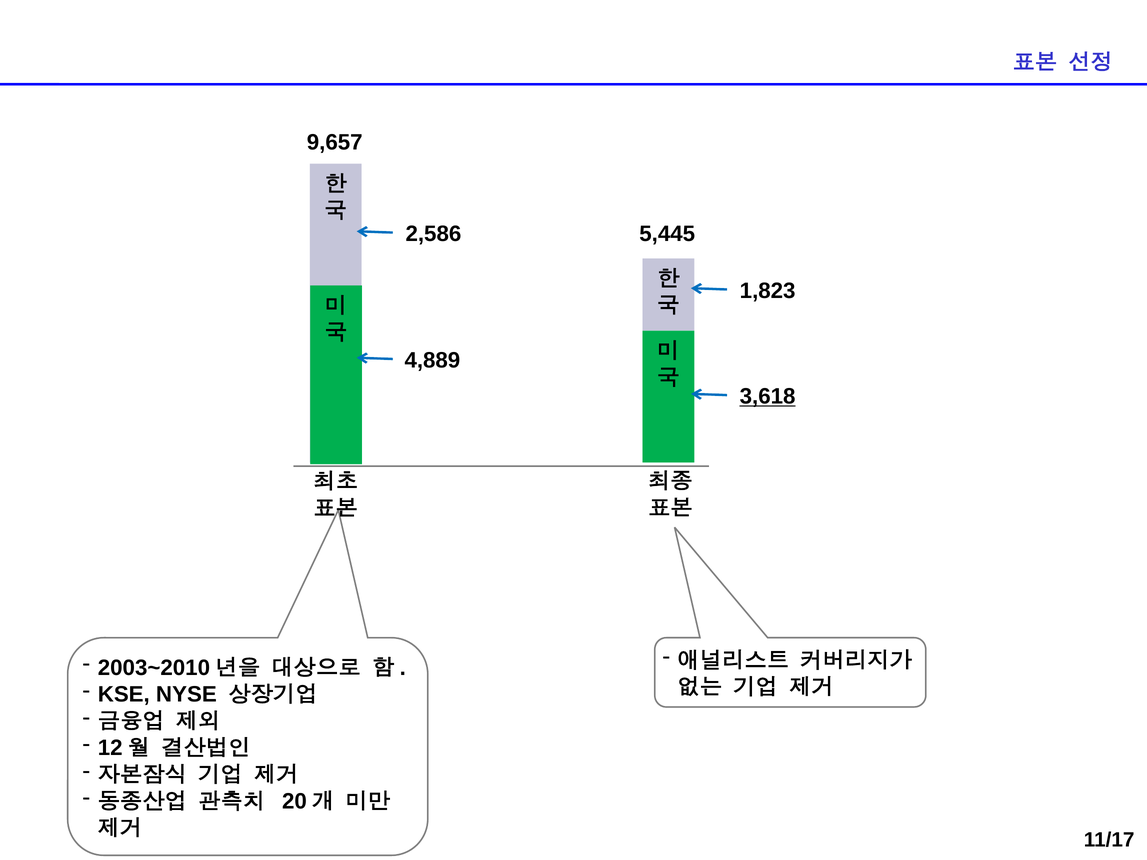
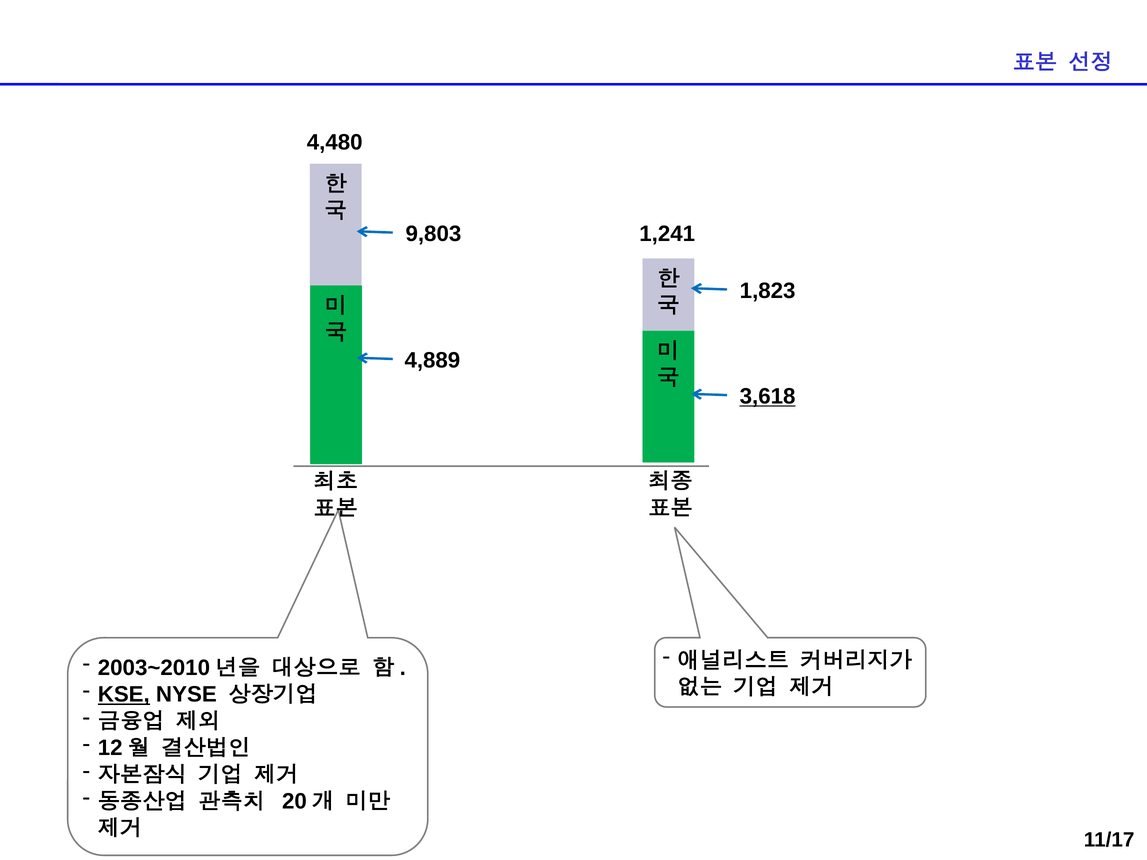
9,657: 9,657 -> 4,480 (335, 142)
2,586: 2,586 -> 9,803 (433, 234)
5,445: 5,445 -> 1,241 (667, 234)
KSE underline: none -> present (124, 695)
